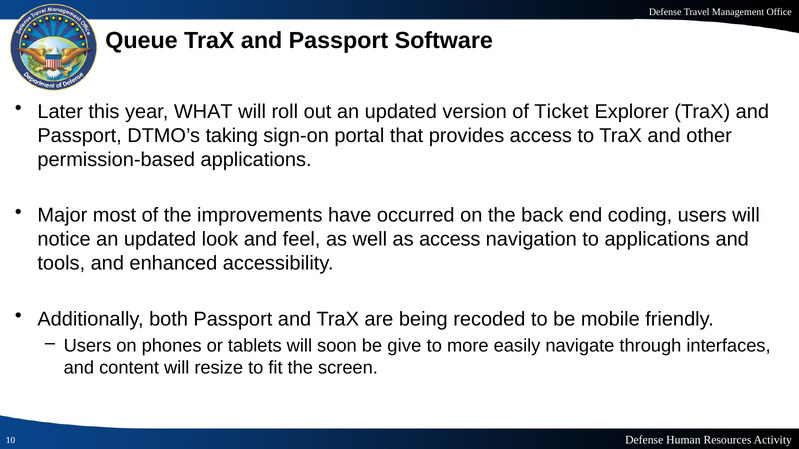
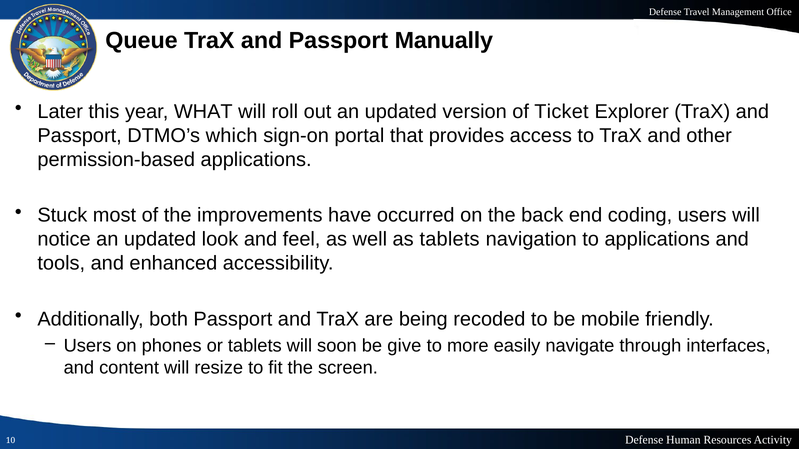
Software: Software -> Manually (444, 41)
taking: taking -> which (232, 136)
Major: Major -> Stuck (62, 216)
as access: access -> tablets (450, 239)
